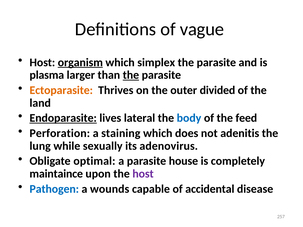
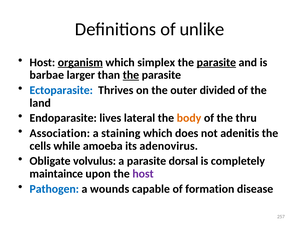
vague: vague -> unlike (202, 29)
parasite underline: none -> present (216, 62)
plasma: plasma -> barbae (47, 75)
Ectoparasite colour: orange -> blue (61, 90)
Endoparasite underline: present -> none (63, 118)
body colour: blue -> orange (189, 118)
feed: feed -> thru (246, 118)
Perforation: Perforation -> Association (60, 133)
lung: lung -> cells (40, 146)
sexually: sexually -> amoeba (103, 146)
optimal: optimal -> volvulus (95, 161)
house: house -> dorsal (183, 161)
accidental: accidental -> formation (210, 189)
